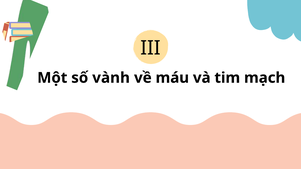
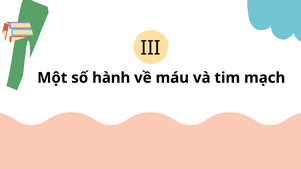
vành: vành -> hành (111, 78)
